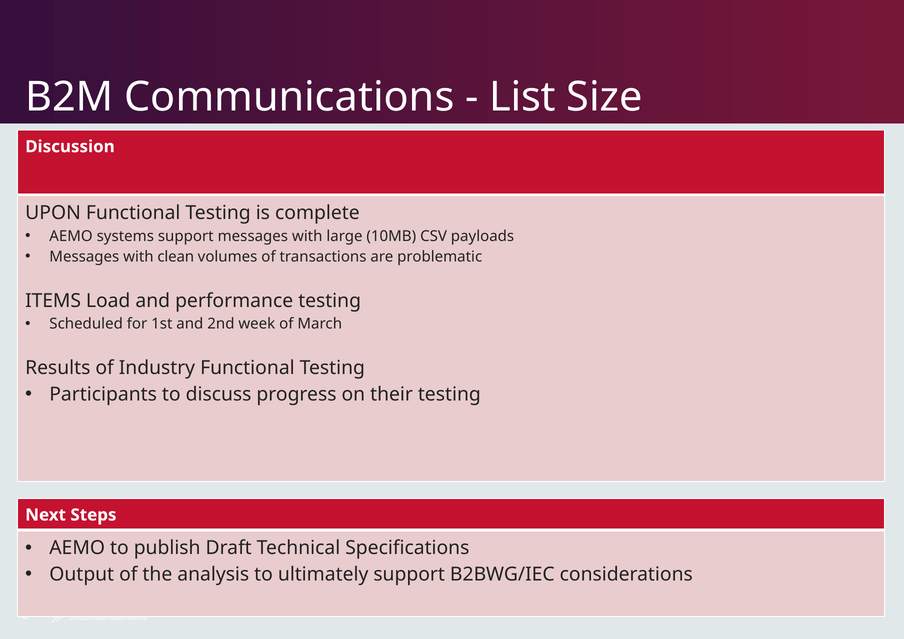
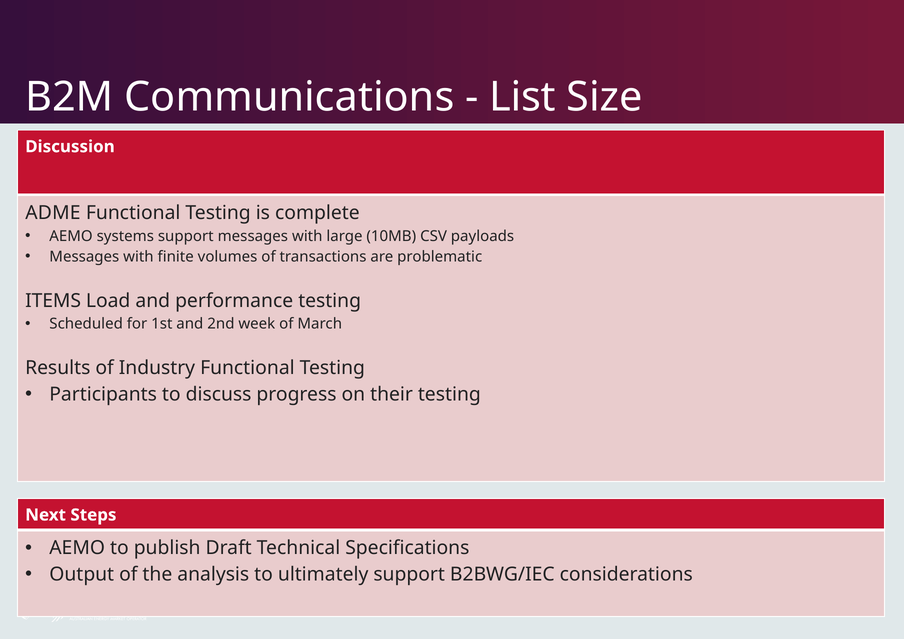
UPON: UPON -> ADME (53, 213)
clean: clean -> finite (176, 257)
